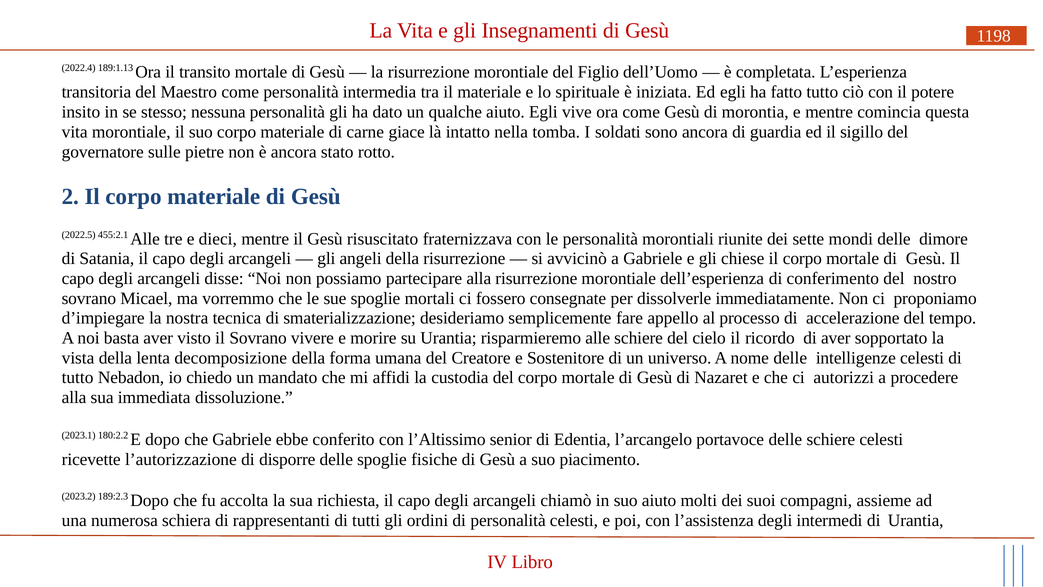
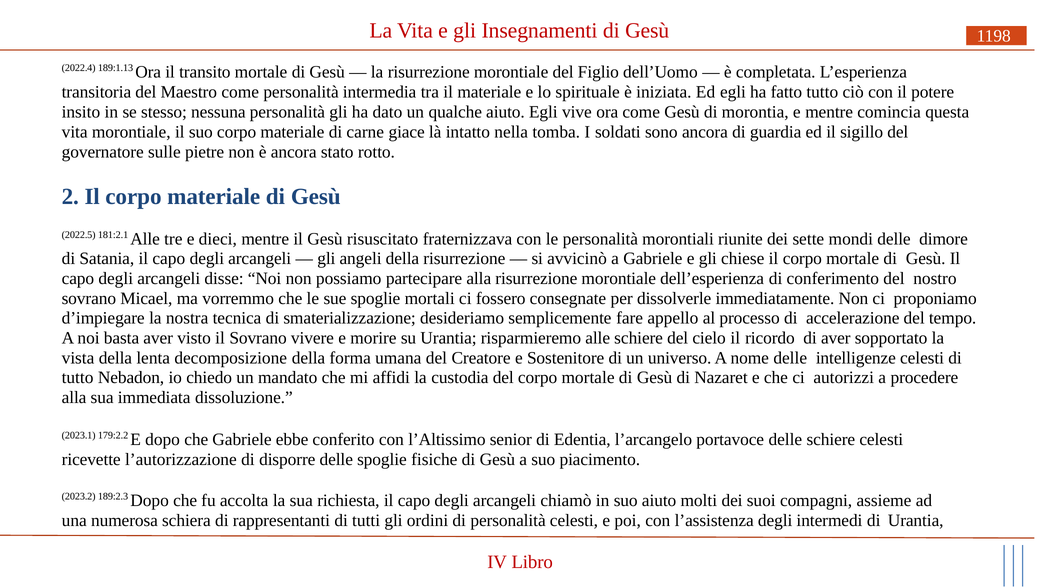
455:2.1: 455:2.1 -> 181:2.1 (113, 235)
180:2.2: 180:2.2 -> 179:2.2 (113, 436)
